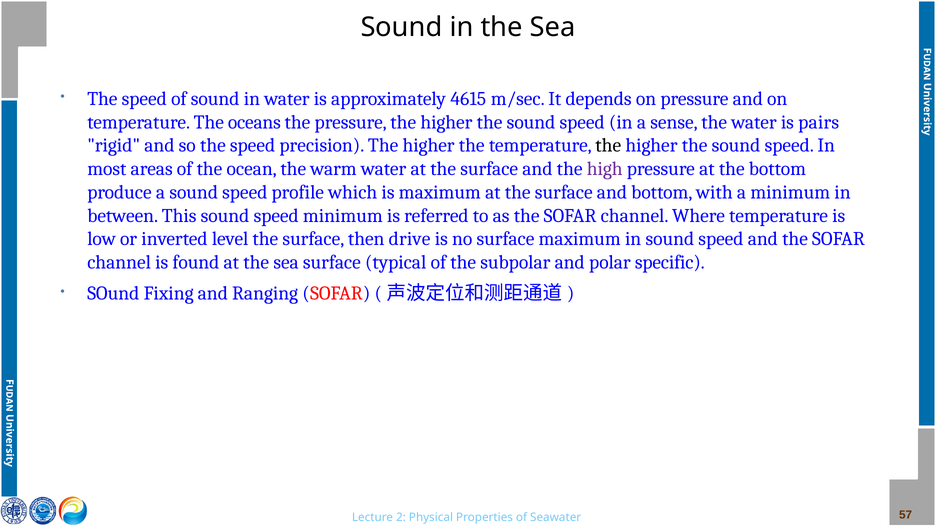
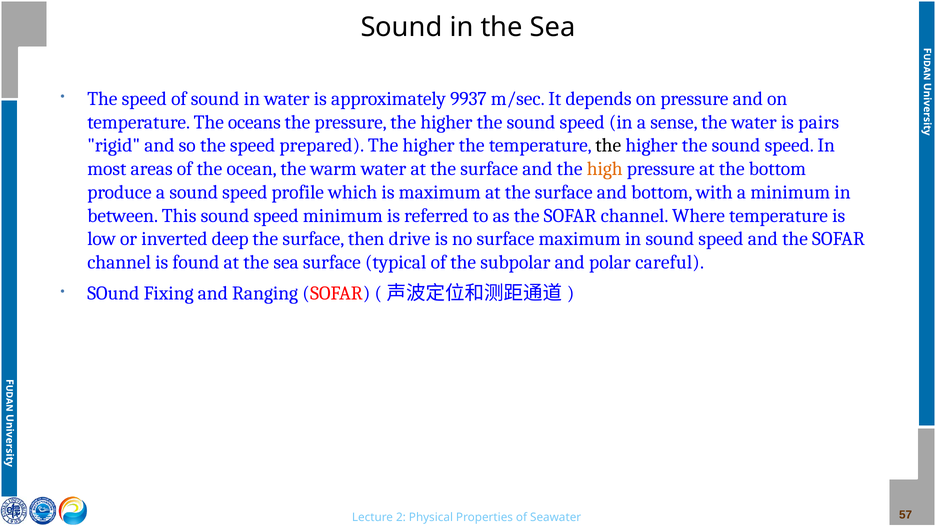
4615: 4615 -> 9937 (468, 99)
precision: precision -> prepared (322, 146)
high colour: purple -> orange (605, 169)
level: level -> deep (230, 239)
specific: specific -> careful (670, 263)
